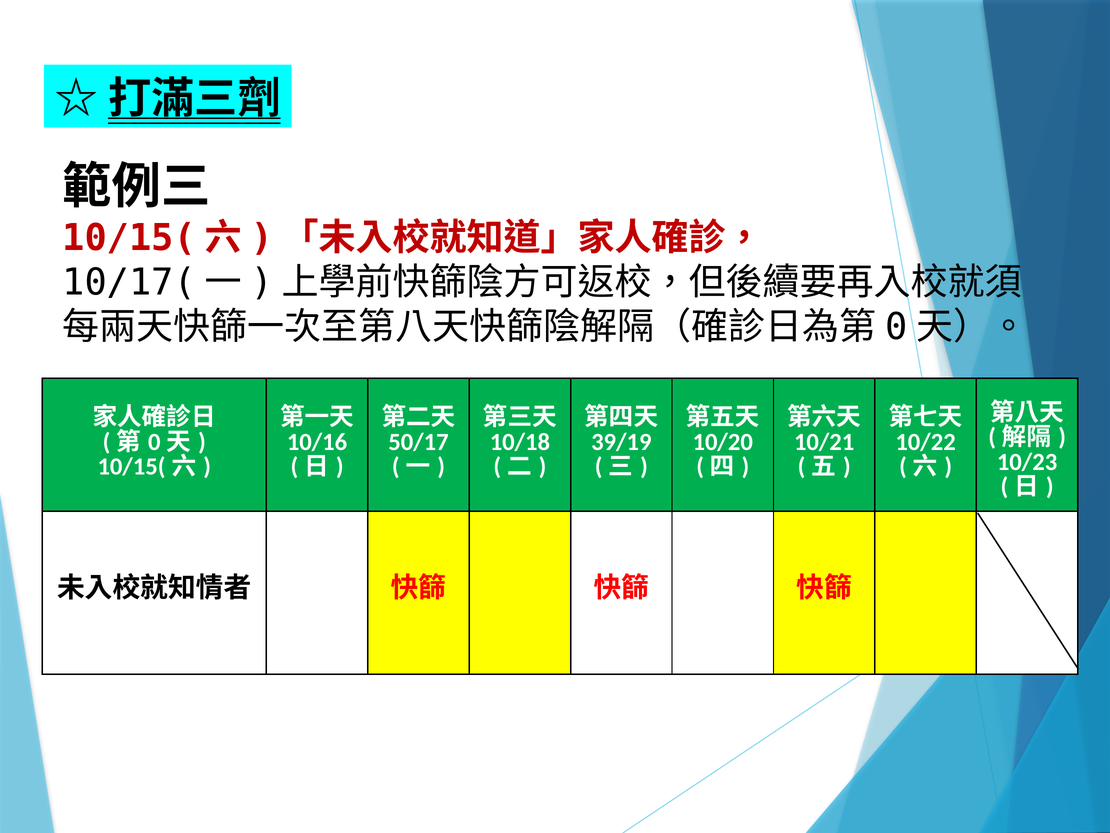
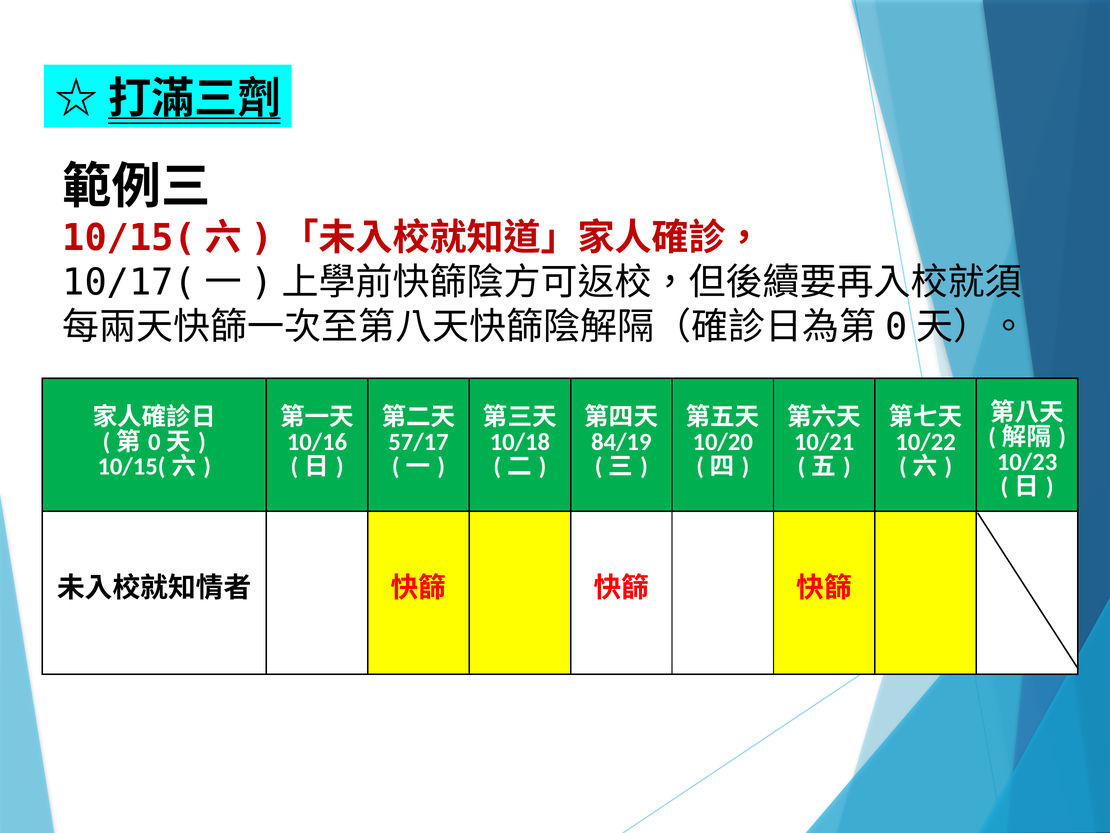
50/17: 50/17 -> 57/17 (418, 442)
39/19: 39/19 -> 84/19 (621, 442)
